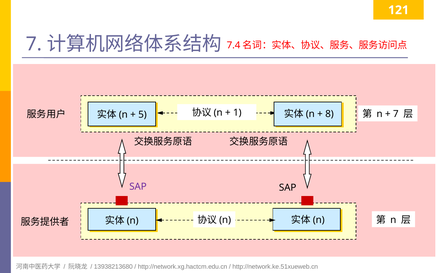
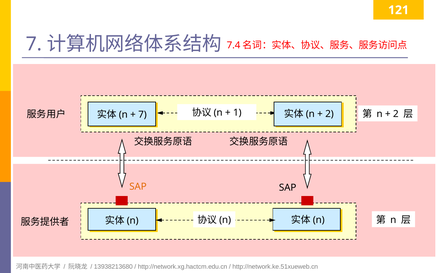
8: 8 -> 2 (329, 114)
7: 7 -> 2 (396, 114)
5: 5 -> 7 (143, 115)
SAP colour: purple -> orange (138, 187)
